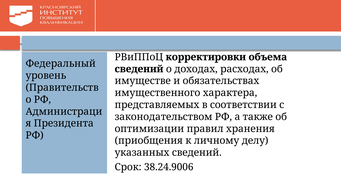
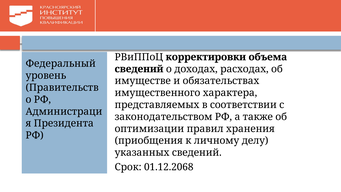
38.24.9006: 38.24.9006 -> 01.12.2068 (169, 167)
